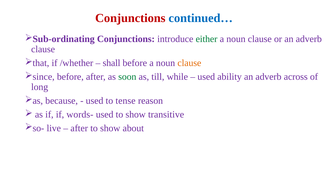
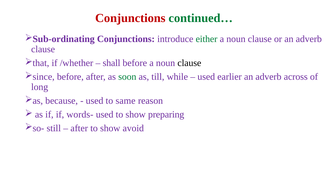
continued… colour: blue -> green (201, 18)
clause colour: orange -> black (189, 63)
ability: ability -> earlier (230, 77)
tense: tense -> same (126, 101)
transitive: transitive -> preparing (166, 115)
live: live -> still (54, 129)
about: about -> avoid (133, 129)
